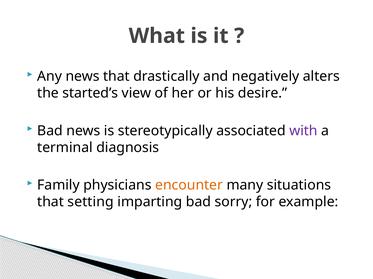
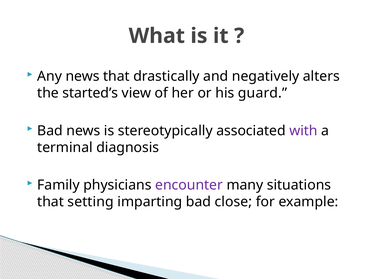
desire: desire -> guard (263, 93)
encounter colour: orange -> purple (189, 186)
sorry: sorry -> close (233, 202)
